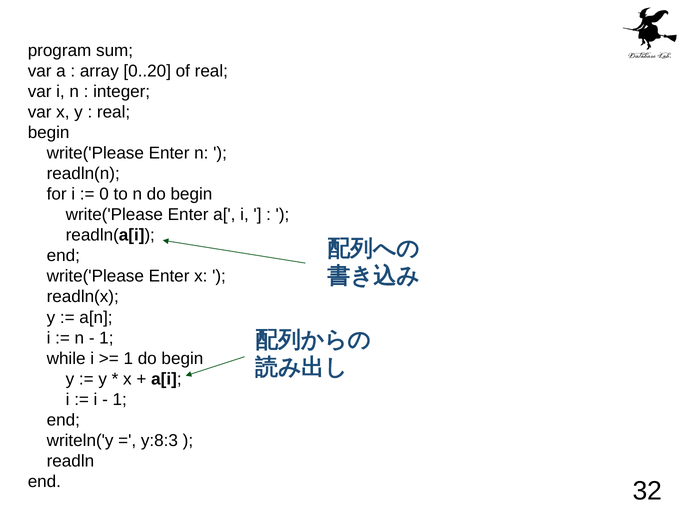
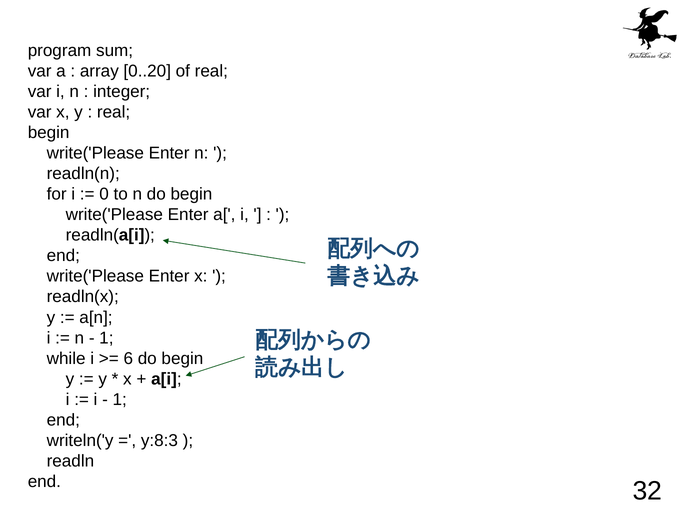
1: 1 -> 6 (128, 358)
